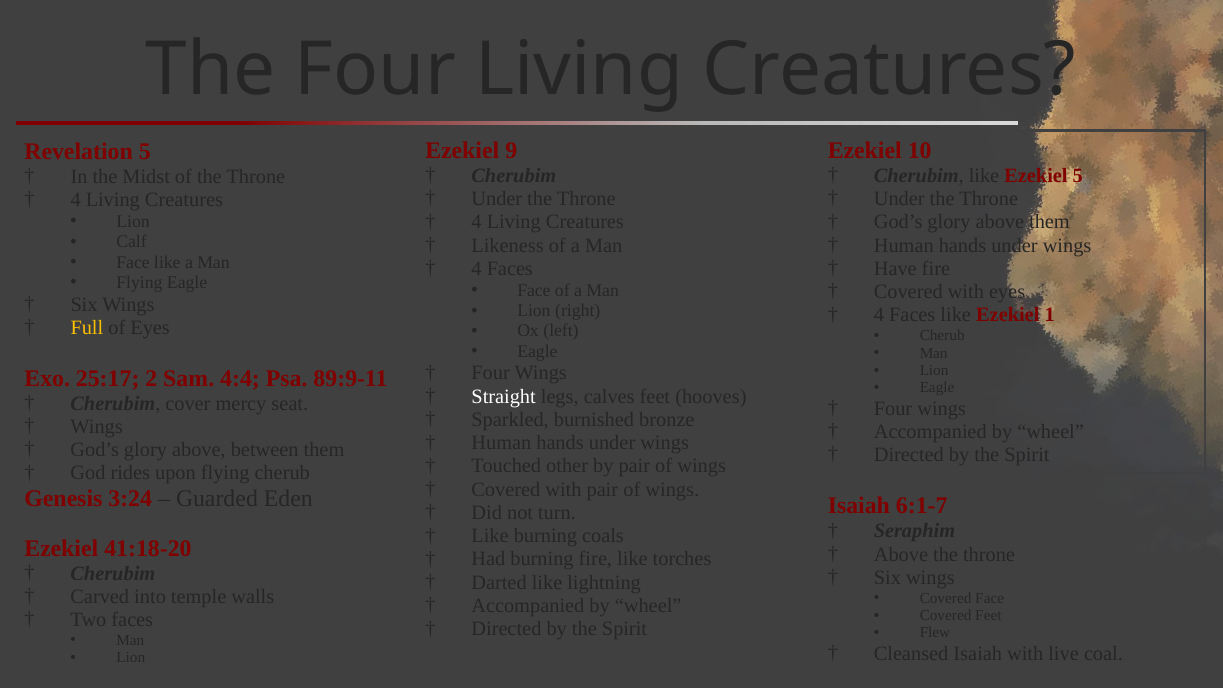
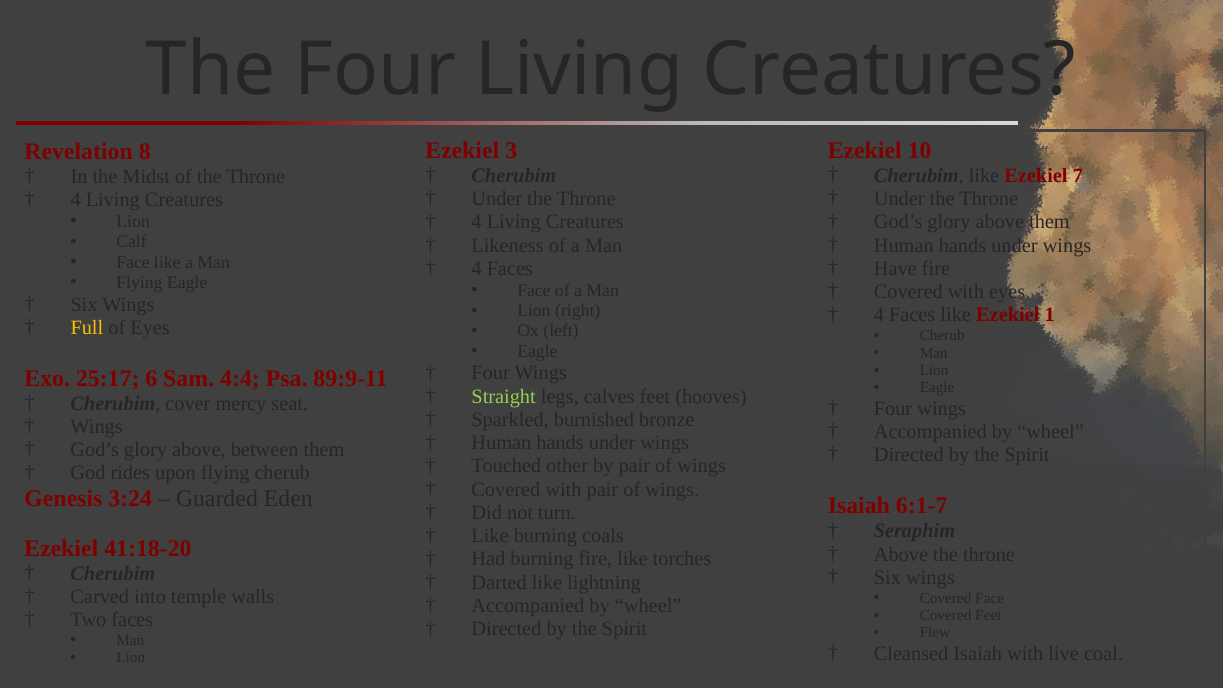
9: 9 -> 3 (511, 151)
Revelation 5: 5 -> 8 (145, 151)
Ezekiel 5: 5 -> 7 (1078, 176)
2: 2 -> 6 (151, 378)
Straight colour: white -> light green (504, 396)
